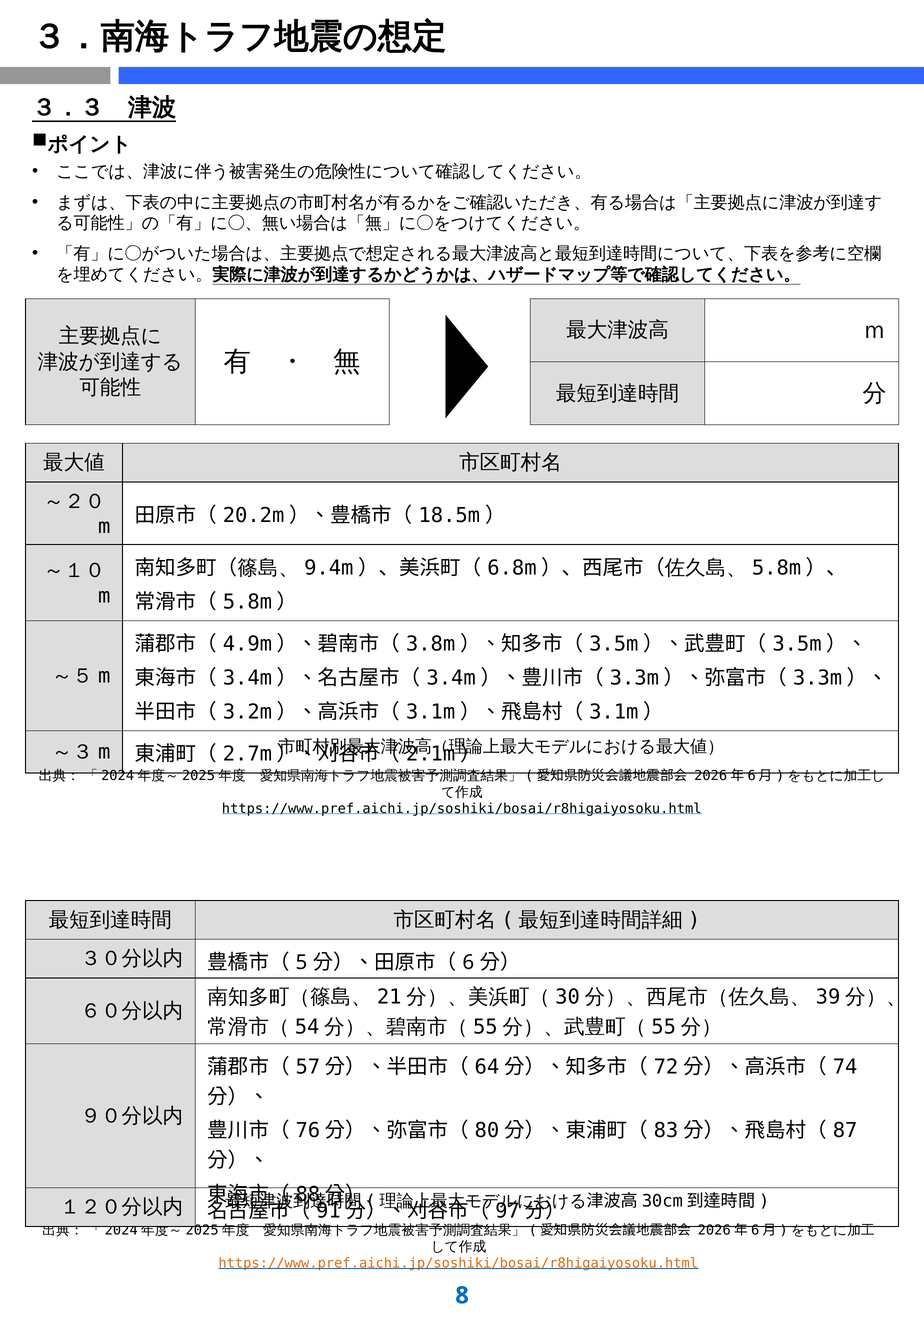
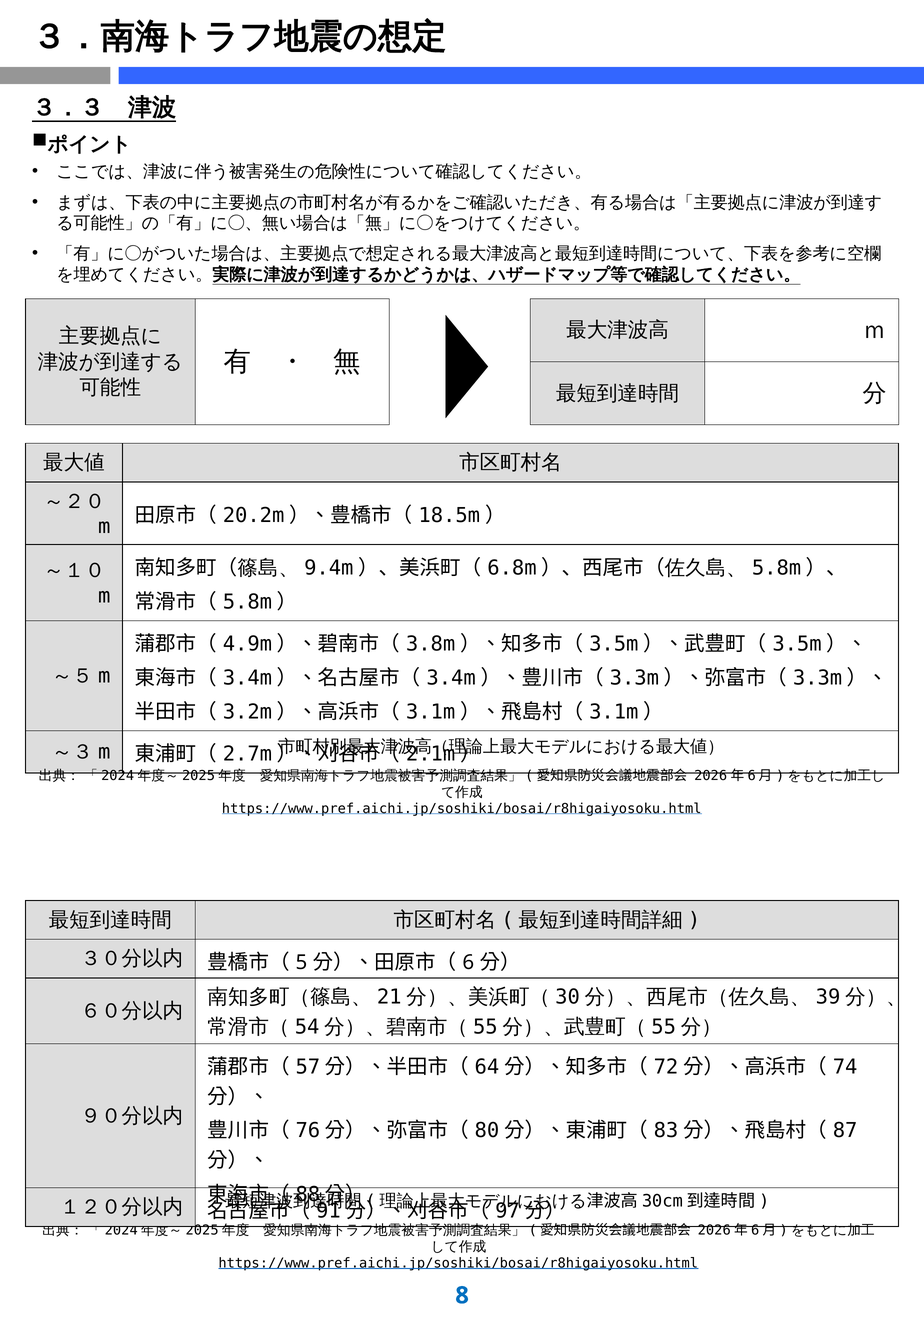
https://www.pref.aichi.jp/soshiki/bosai/r8higaiyosoku.html colour: orange -> black (458, 1263)
